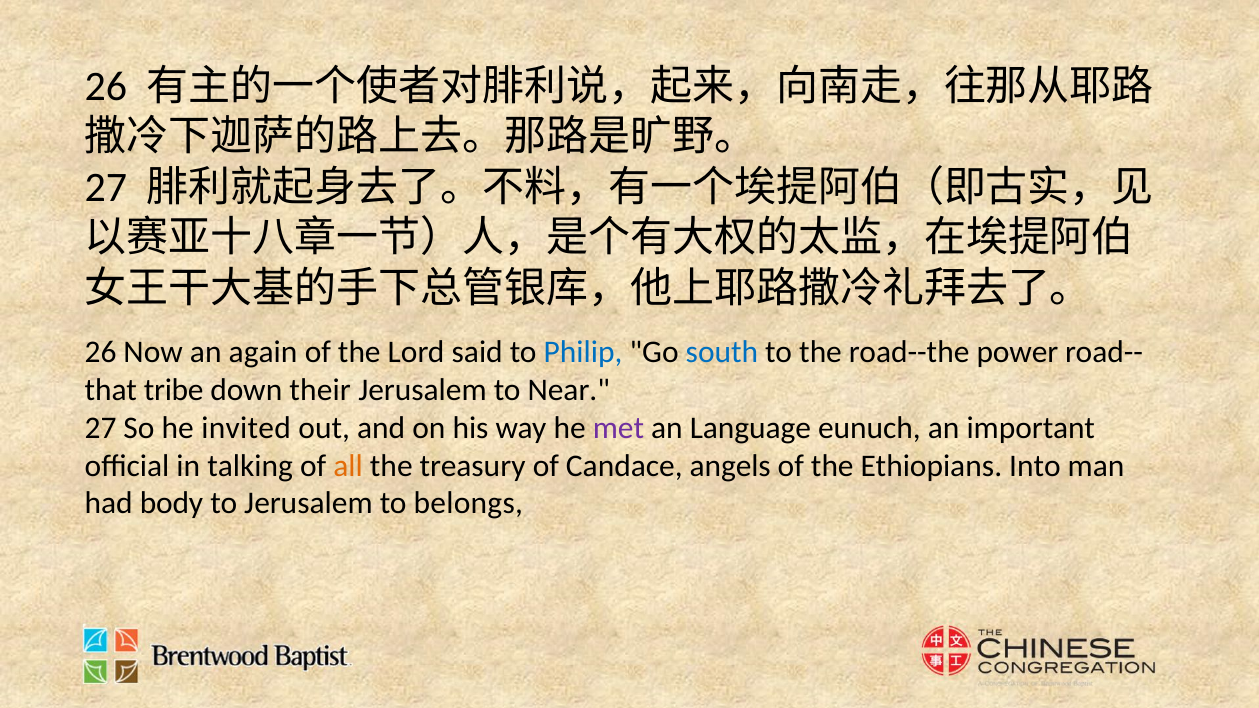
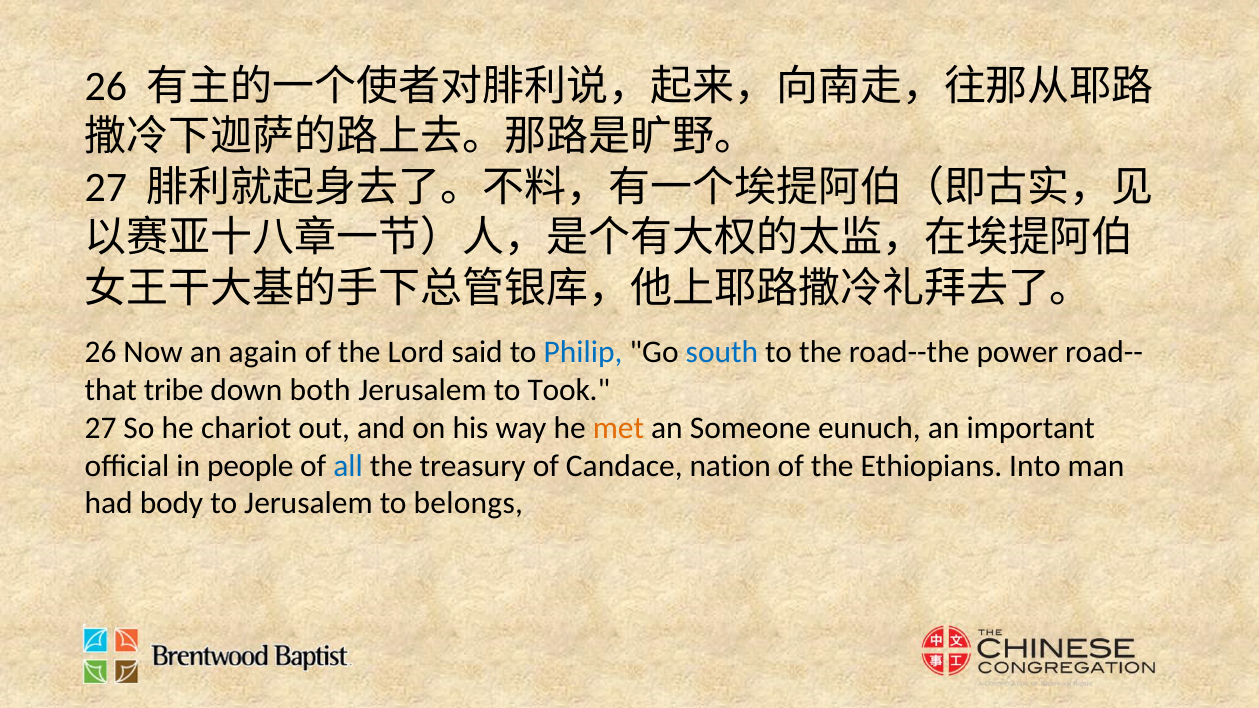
their: their -> both (320, 390)
Near: Near -> Took (569, 390)
invited: invited -> chariot (246, 428)
met colour: purple -> orange (618, 428)
Language: Language -> Someone (750, 428)
talking: talking -> people (250, 466)
all colour: orange -> blue (348, 466)
angels: angels -> nation (730, 466)
